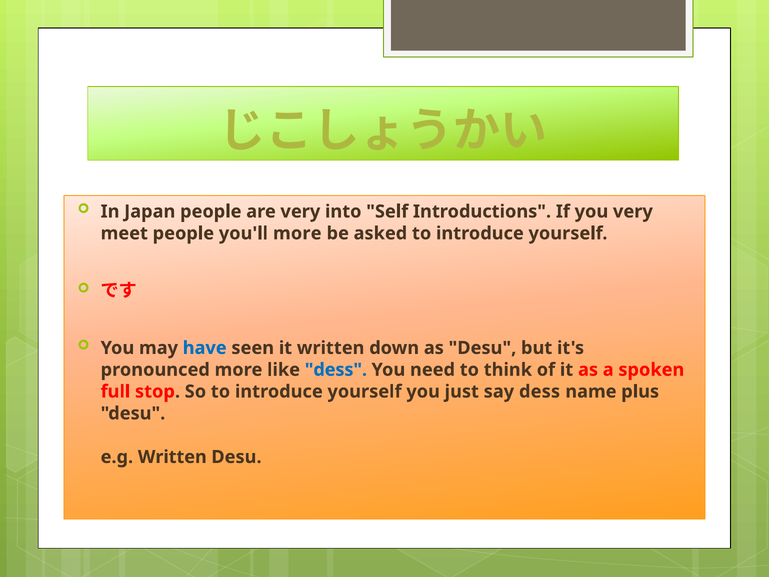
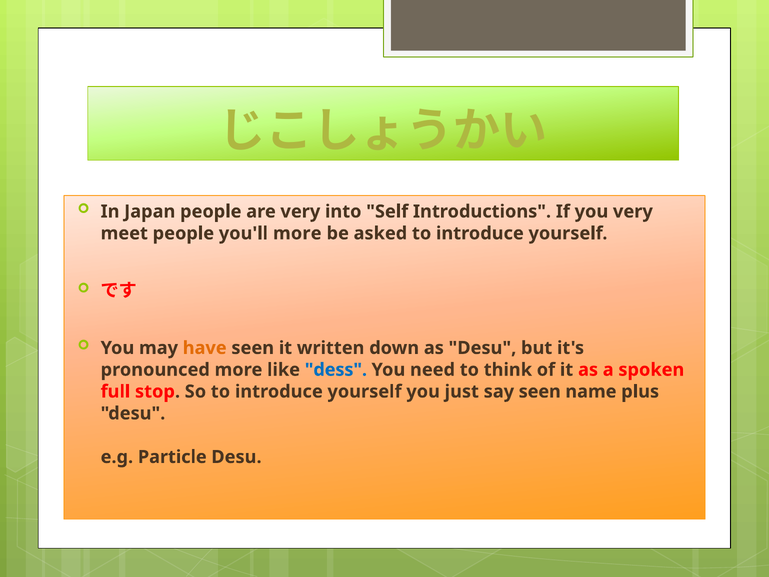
have colour: blue -> orange (205, 348)
say dess: dess -> seen (540, 391)
e.g Written: Written -> Particle (172, 457)
